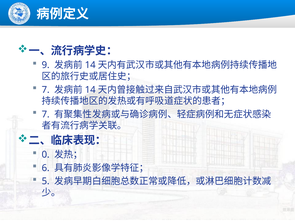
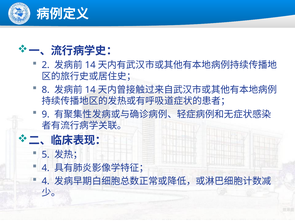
9: 9 -> 2 (46, 65)
7: 7 -> 8 (46, 89)
7: 7 -> 9 (46, 114)
0: 0 -> 5 (46, 154)
6: 6 -> 4 (46, 167)
5: 5 -> 4 (46, 181)
